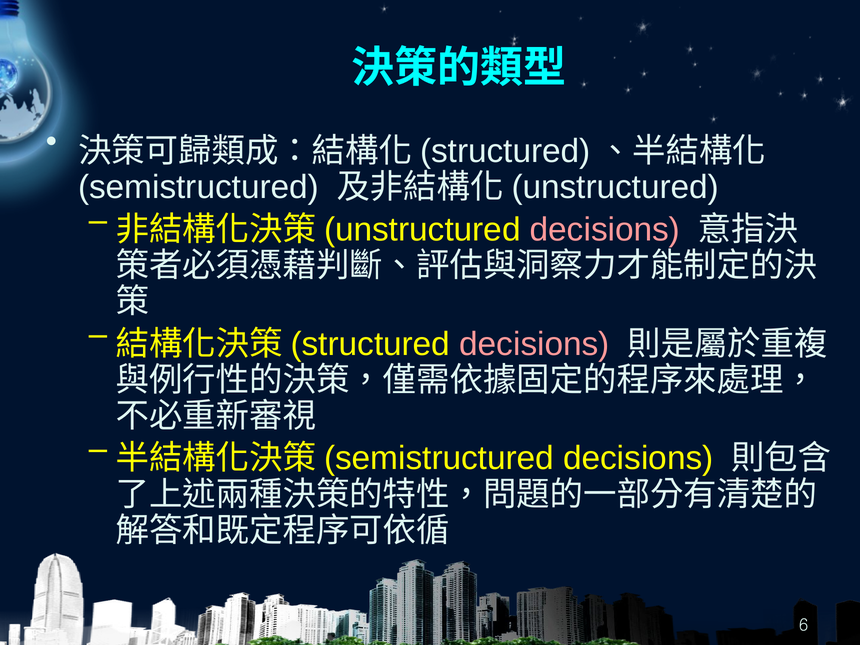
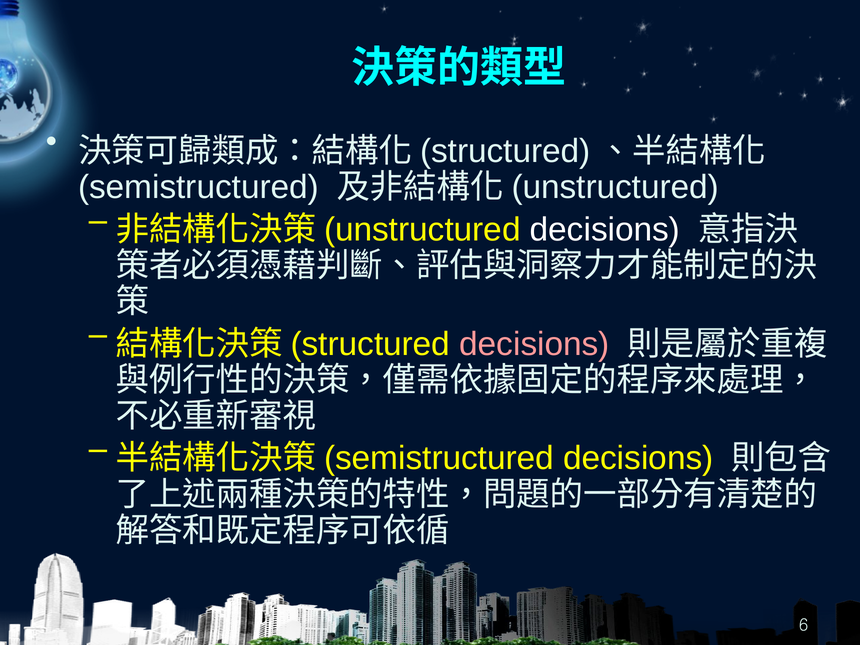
decisions colour: pink -> white (605, 230)
